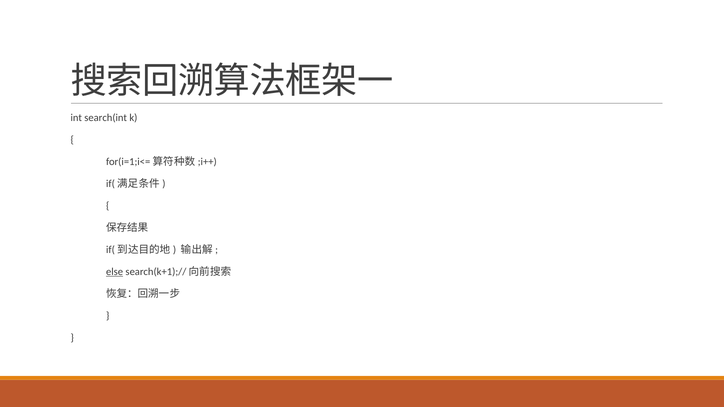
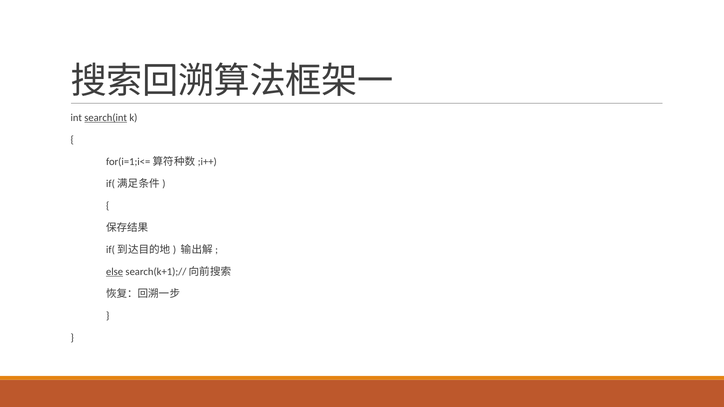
search(int underline: none -> present (106, 118)
